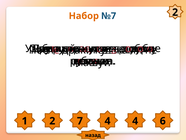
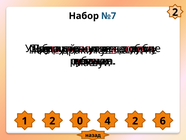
Набор colour: orange -> black (84, 16)
7: 7 -> 0 (80, 121)
4 4: 4 -> 2 (135, 121)
